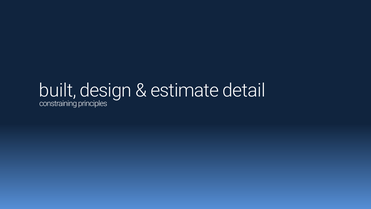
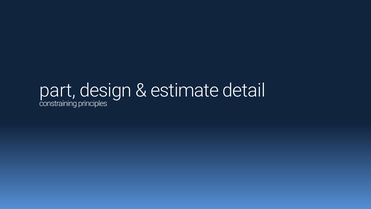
built: built -> part (57, 90)
